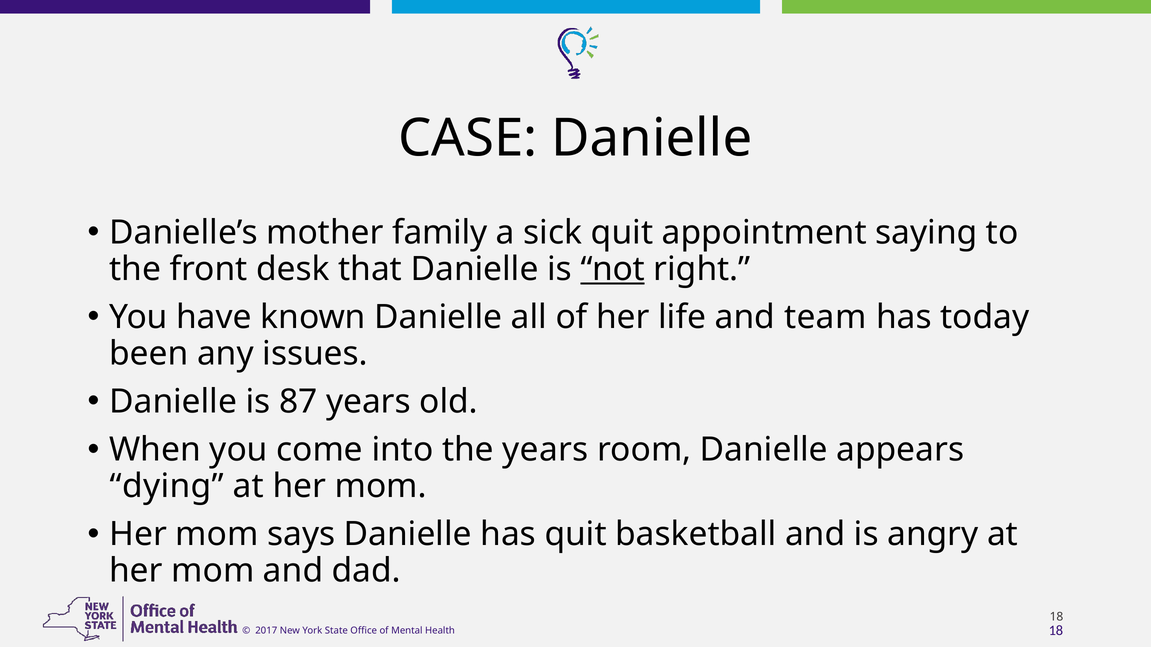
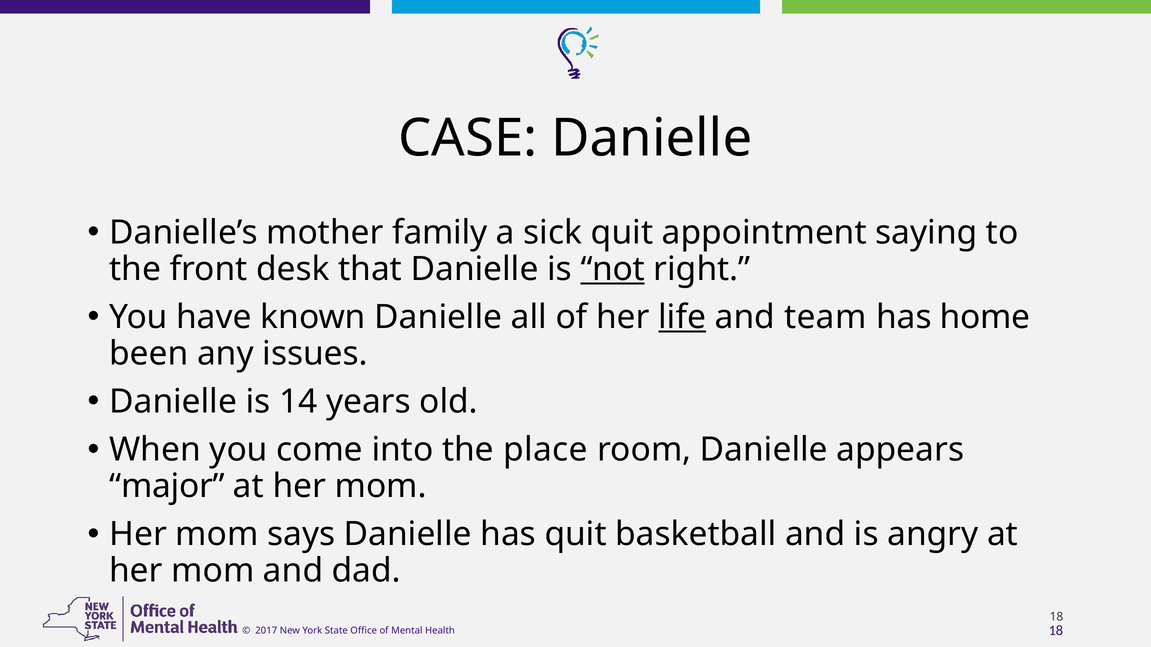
life underline: none -> present (682, 317)
today: today -> home (985, 317)
87: 87 -> 14 (298, 402)
the years: years -> place (545, 450)
dying: dying -> major (167, 486)
